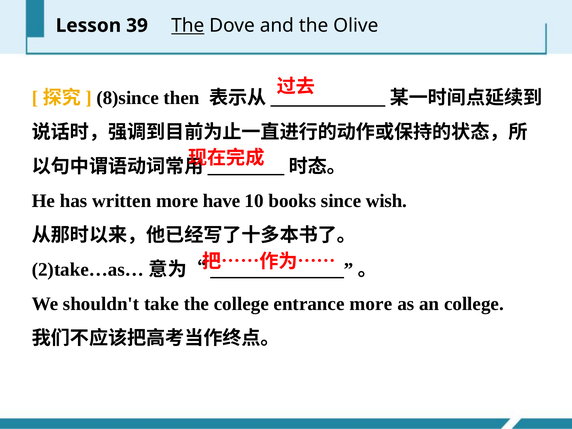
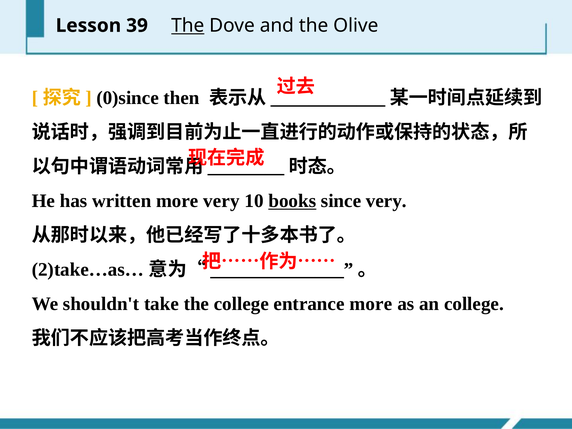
8)since: 8)since -> 0)since (128, 98)
more have: have -> very (221, 201)
books underline: none -> present (292, 201)
since wish: wish -> very (386, 201)
